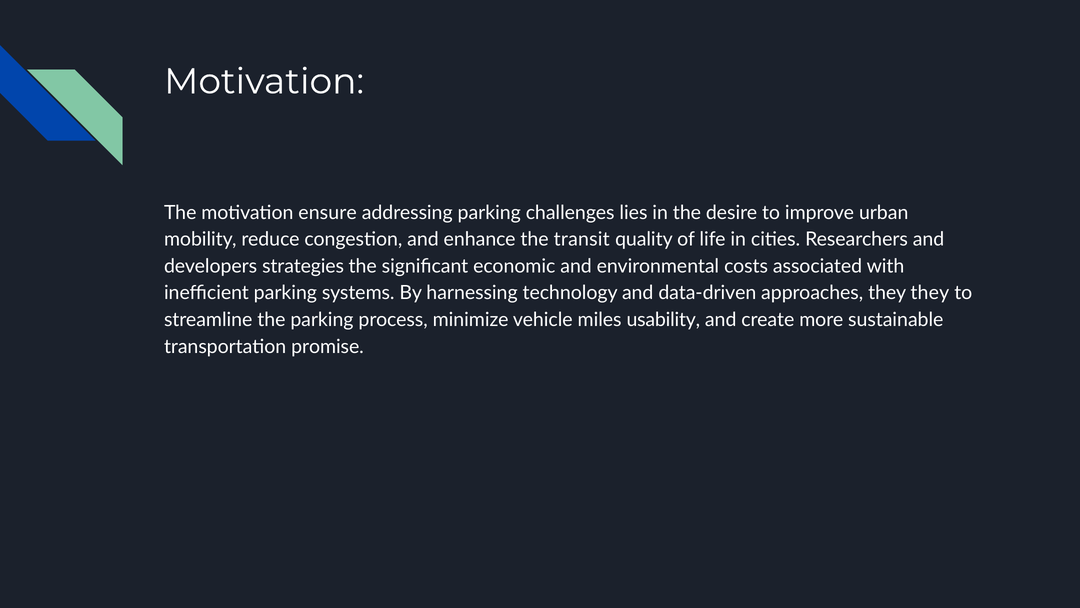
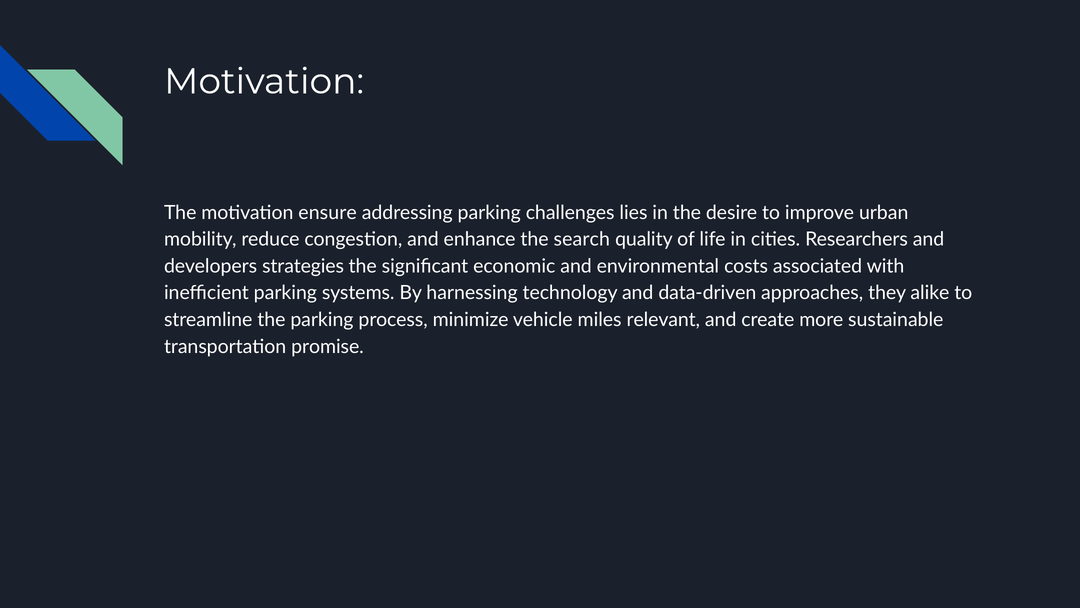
transit: transit -> search (582, 239)
they they: they -> alike (930, 293)
usability: usability -> relevant (663, 320)
